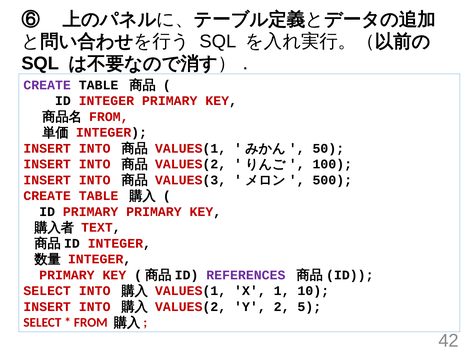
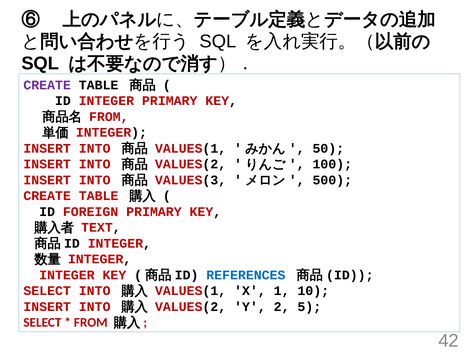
ID PRIMARY: PRIMARY -> FOREIGN (91, 211)
PRIMARY: PRIMARY -> INTEGER (67, 275)
REFERENCES colour: purple -> blue (246, 275)
